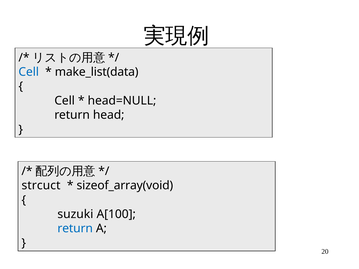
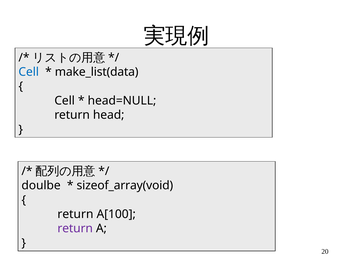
strcuct: strcuct -> doulbe (41, 186)
suzuki: suzuki -> return (75, 214)
return colour: blue -> purple (75, 229)
